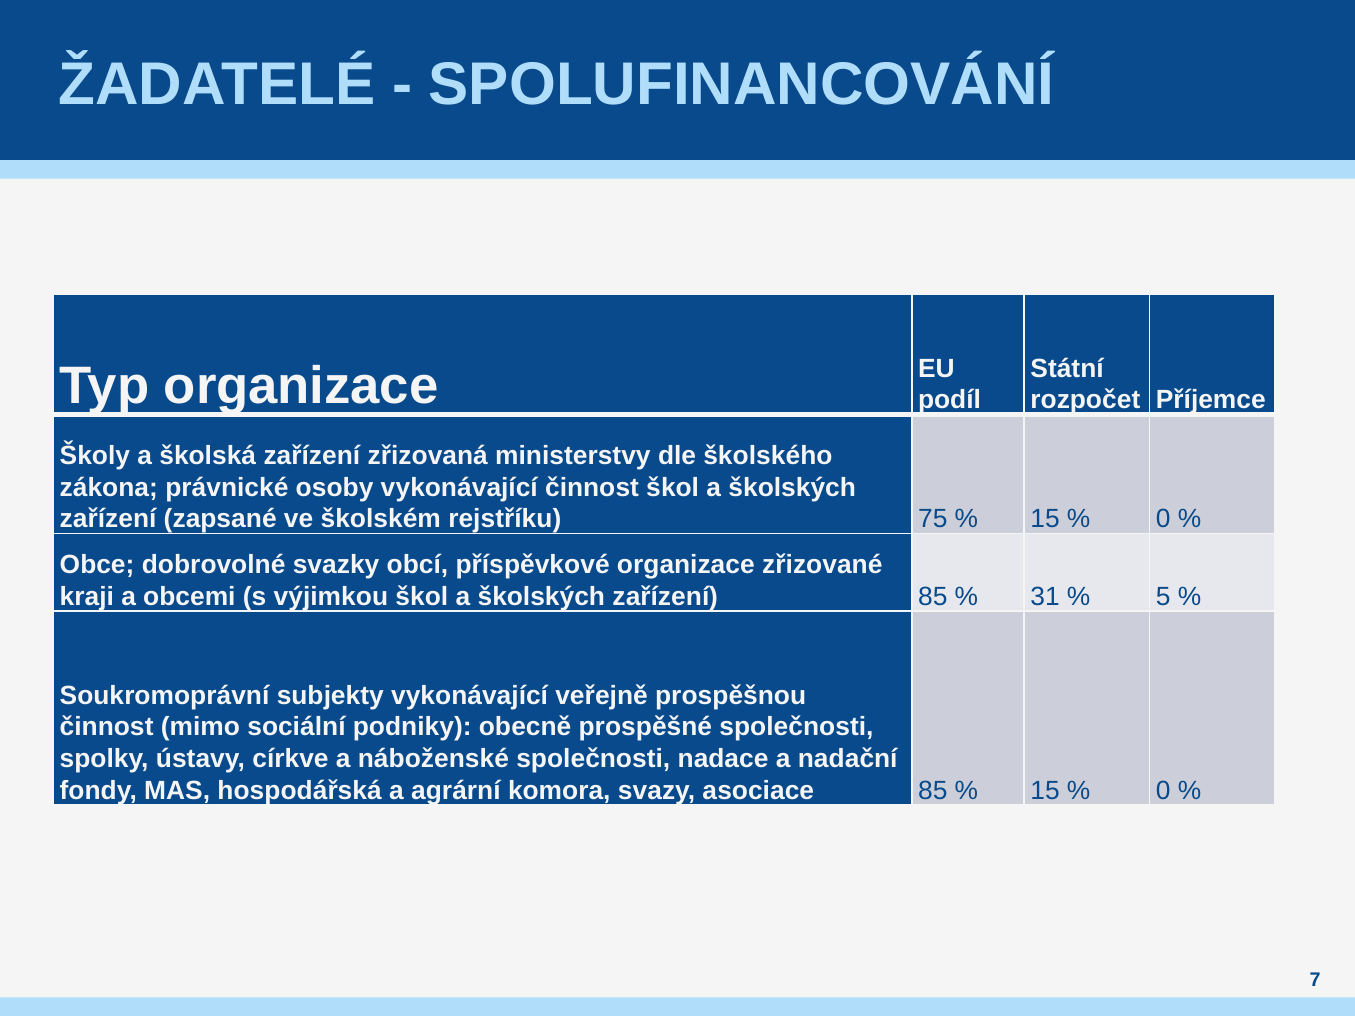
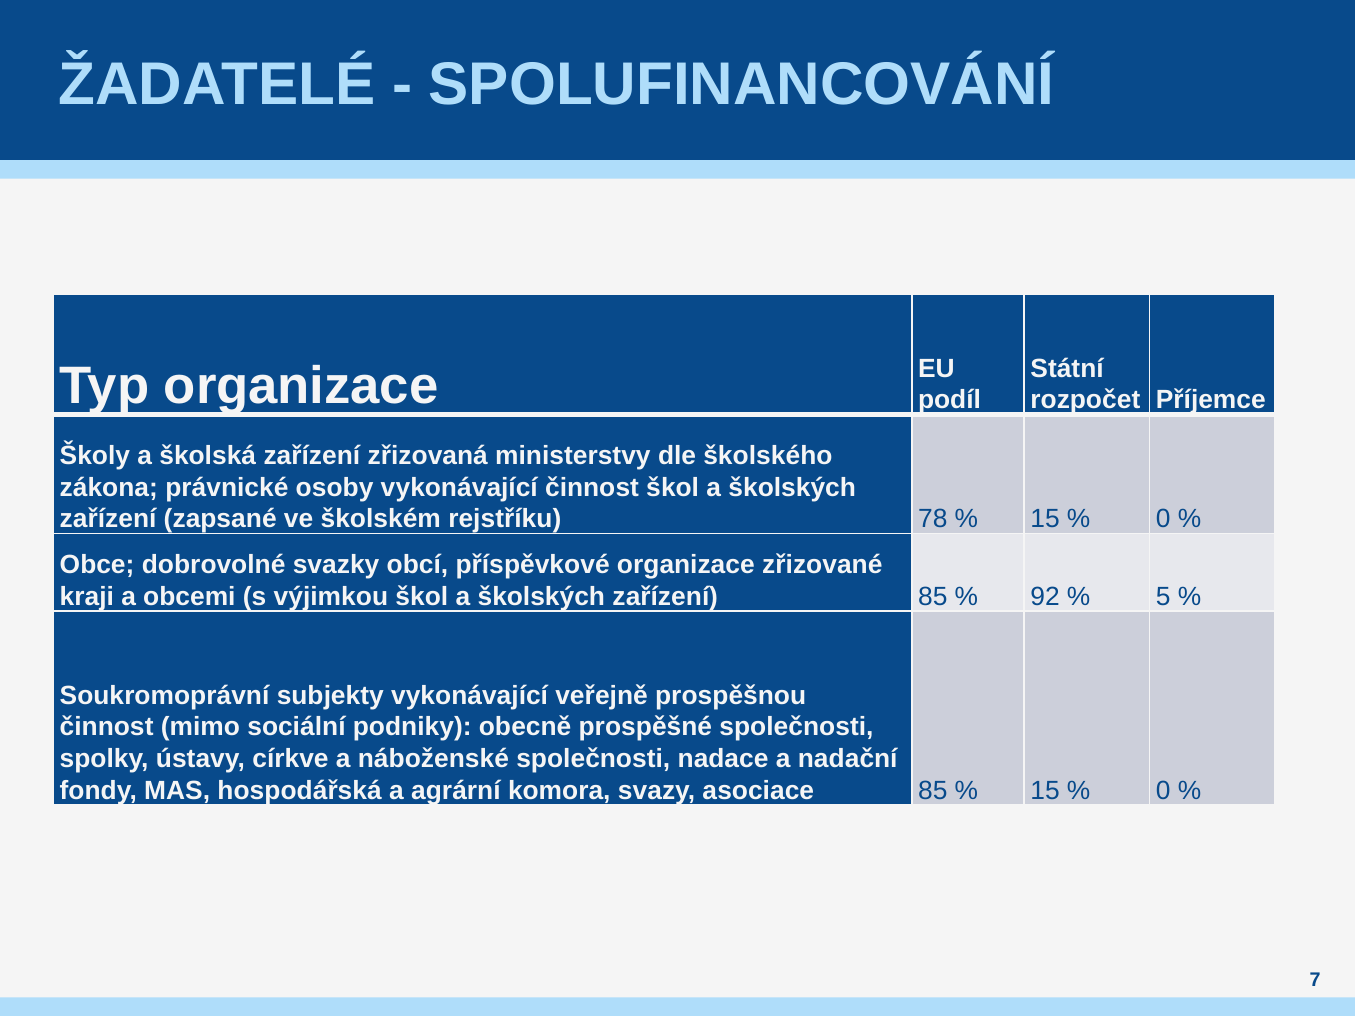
75: 75 -> 78 (933, 519)
31: 31 -> 92 (1045, 597)
